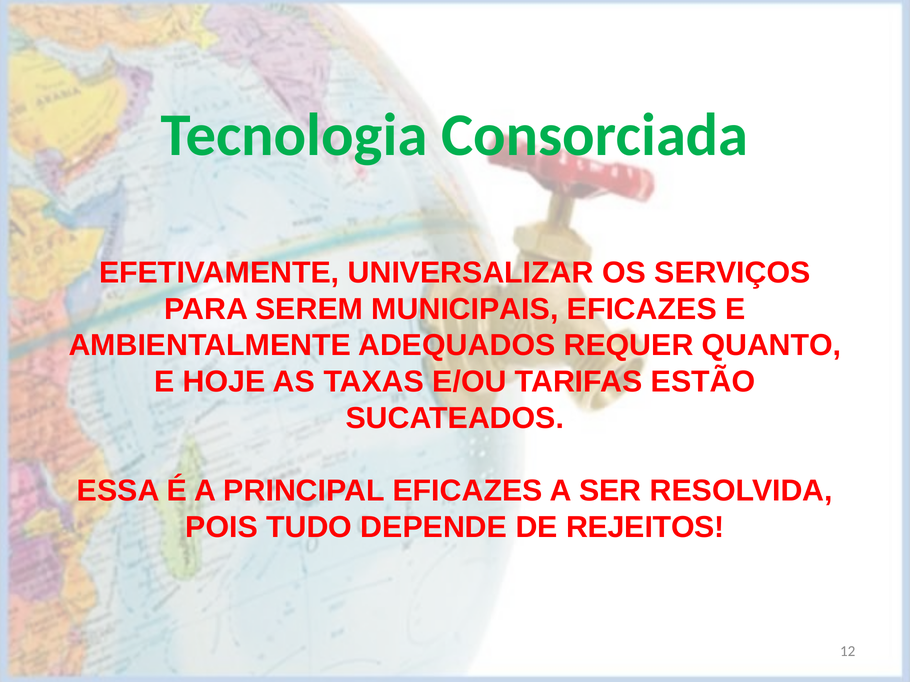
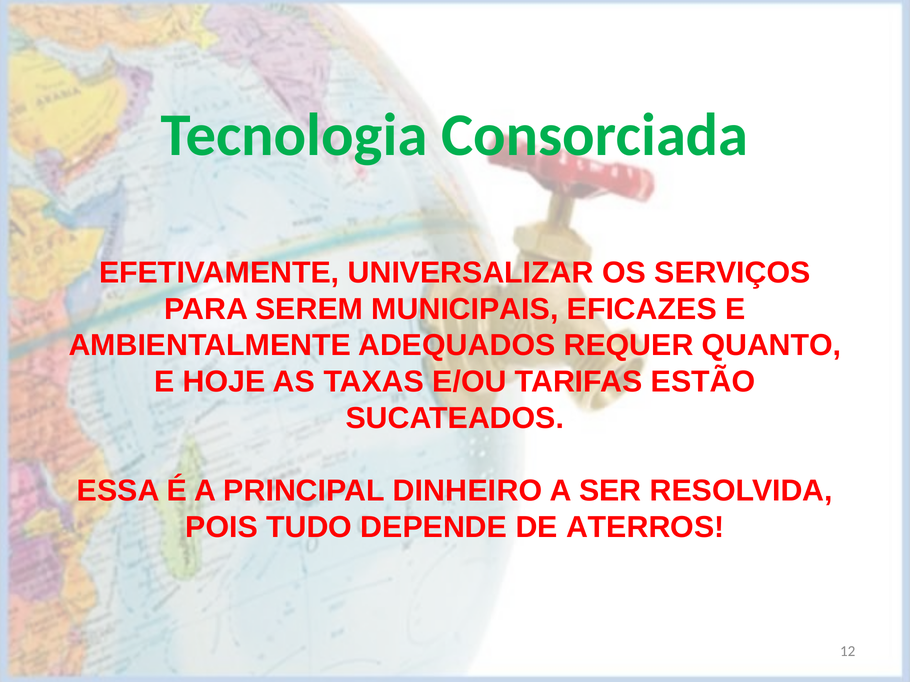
PRINCIPAL EFICAZES: EFICAZES -> DINHEIRO (467, 491)
REJEITOS: REJEITOS -> ATERROS (645, 528)
